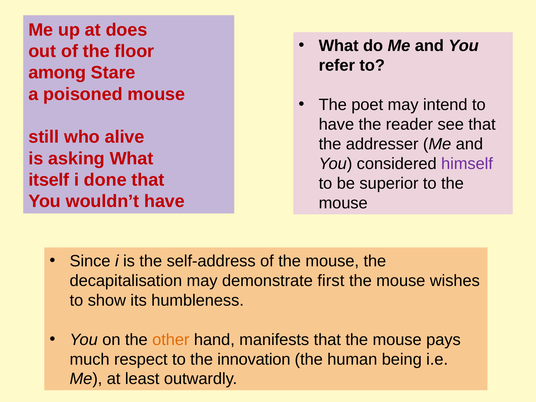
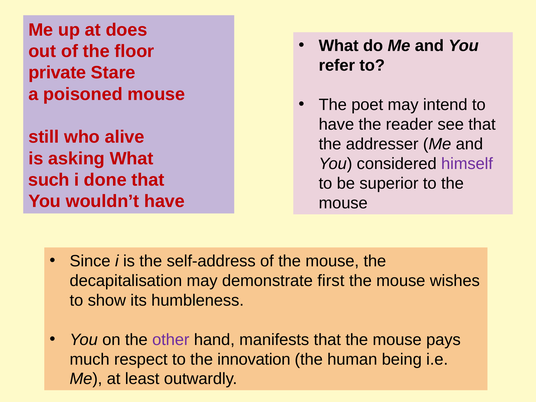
among: among -> private (57, 73)
itself: itself -> such (49, 180)
other colour: orange -> purple (171, 340)
